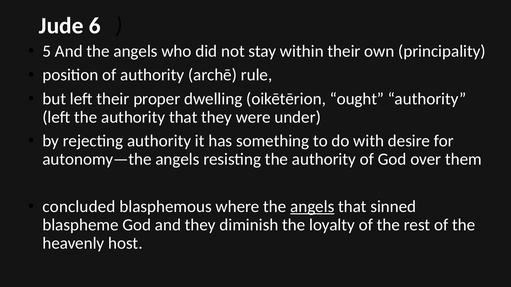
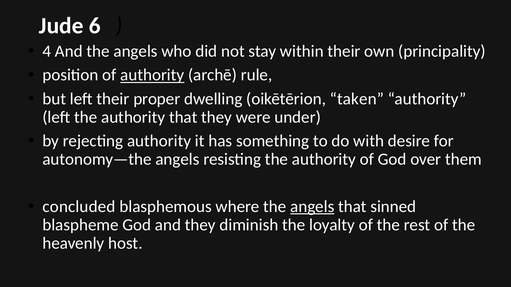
5: 5 -> 4 (47, 51)
authority underline: none -> present (152, 75)
ought: ought -> taken (357, 99)
